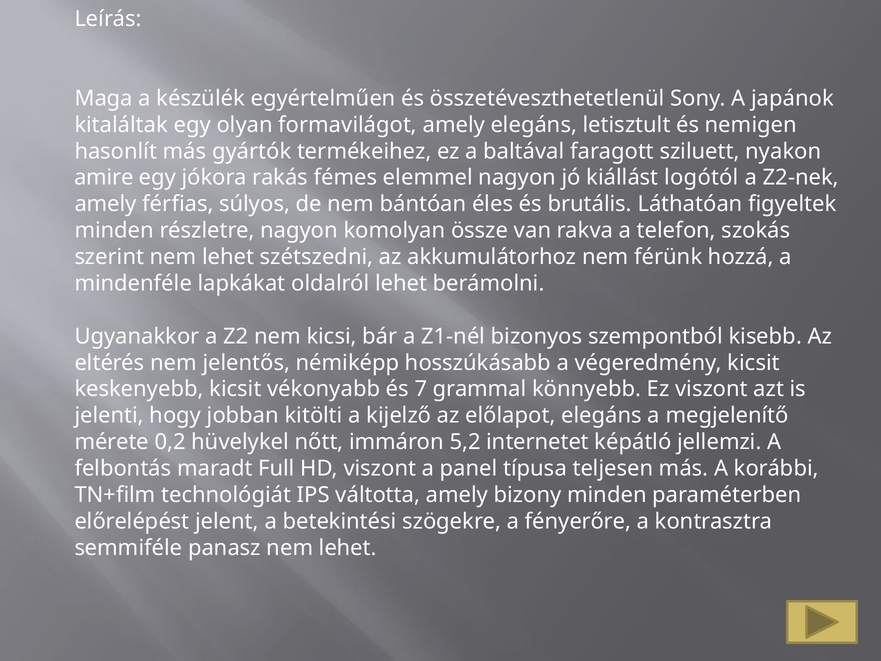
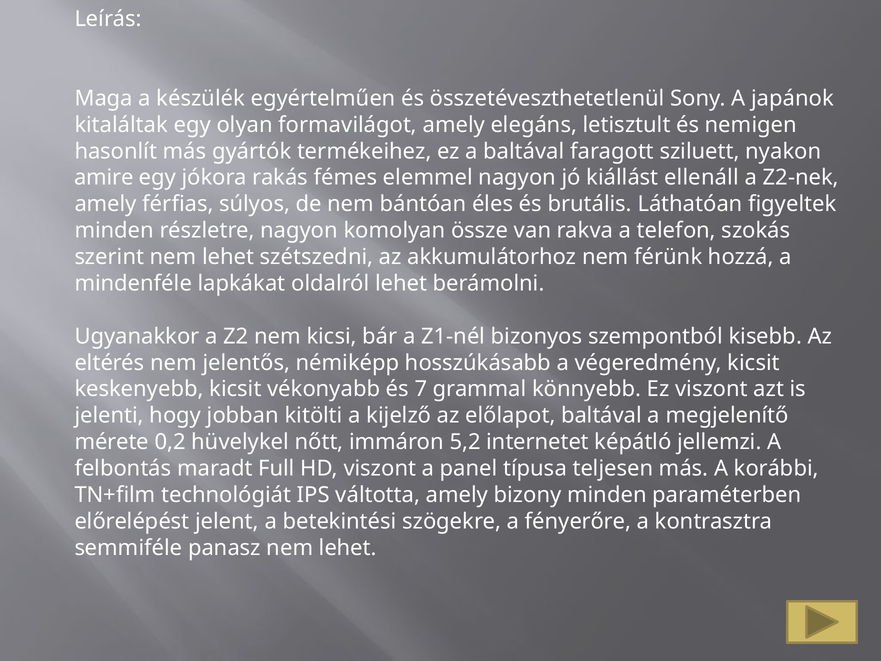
logótól: logótól -> ellenáll (701, 178)
előlapot elegáns: elegáns -> baltával (601, 416)
